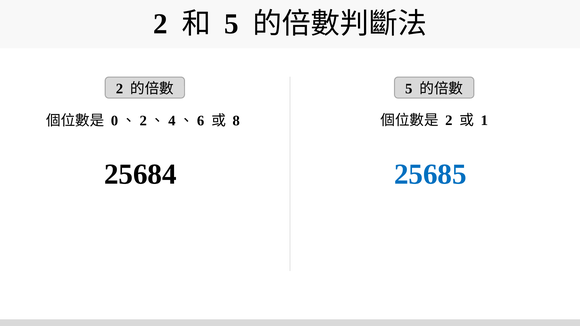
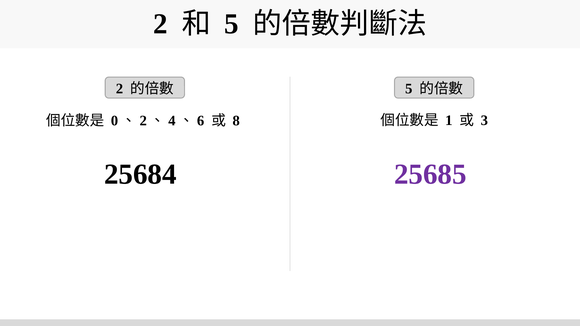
2: 2 -> 1 (449, 121)
1: 1 -> 3 (484, 121)
25685 colour: blue -> purple (430, 174)
